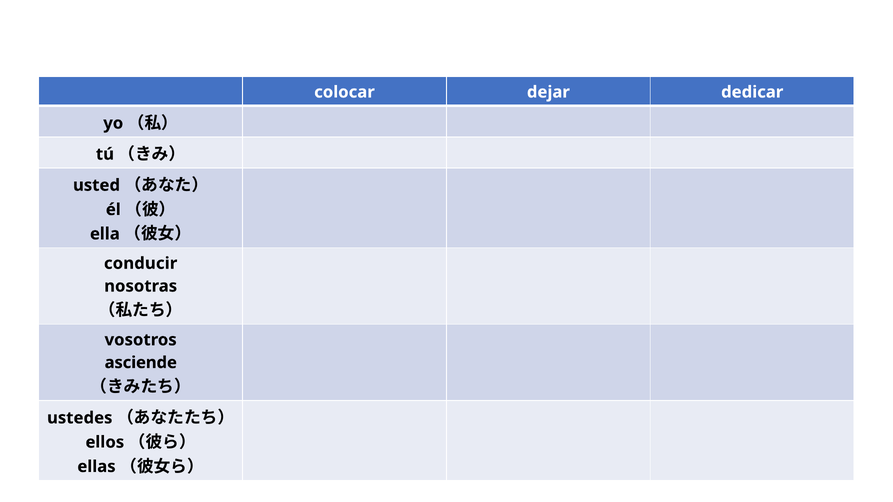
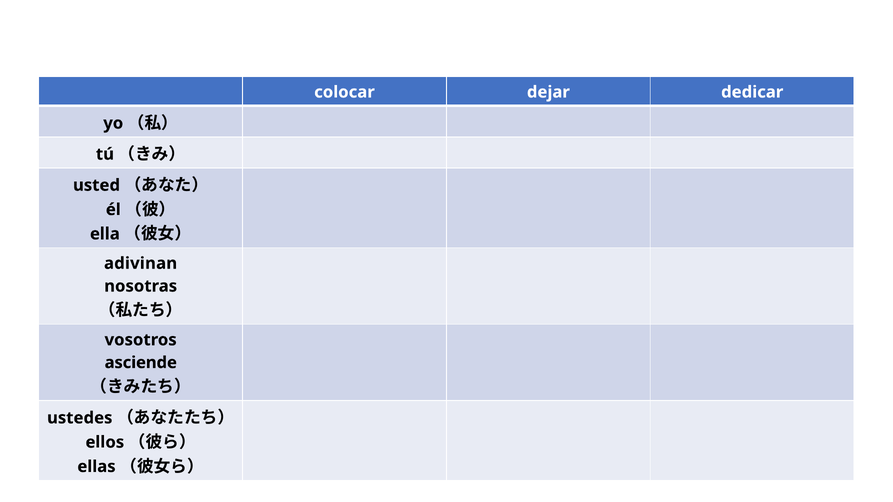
conducir: conducir -> adivinan (141, 264)
